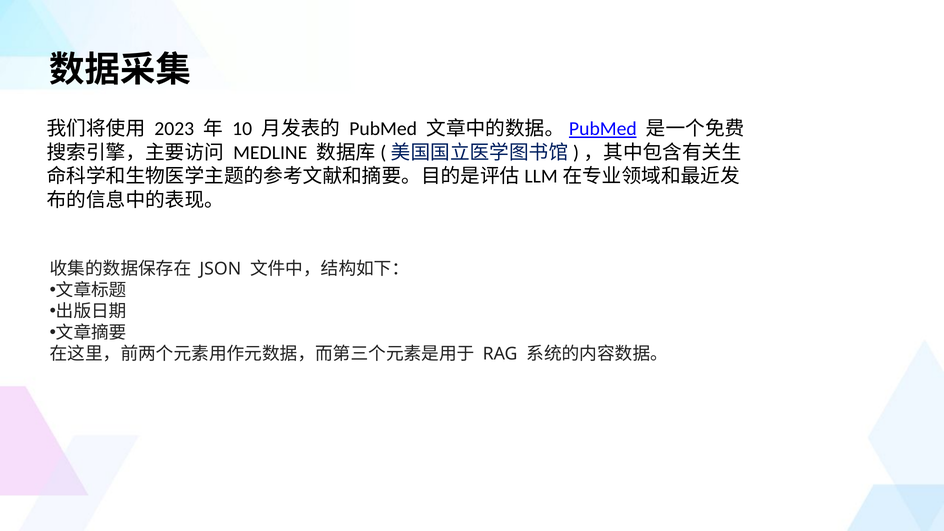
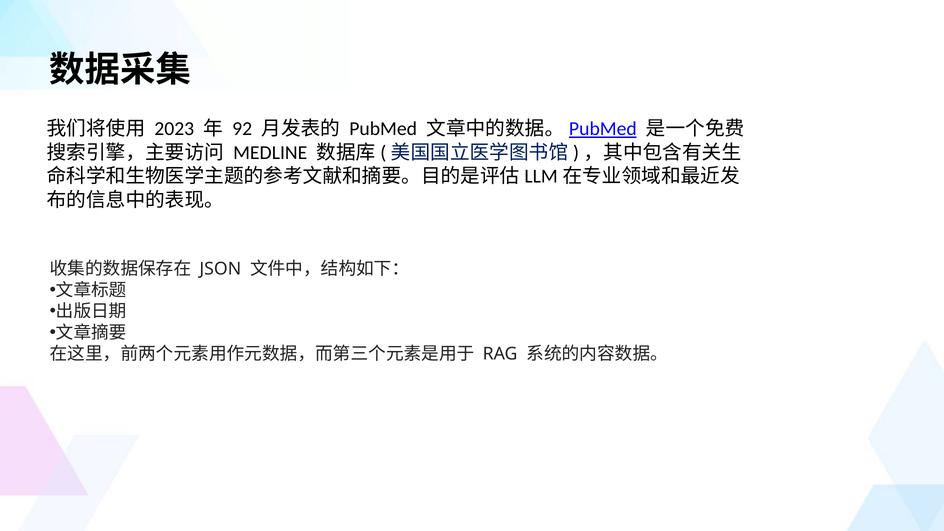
10: 10 -> 92 (242, 129)
